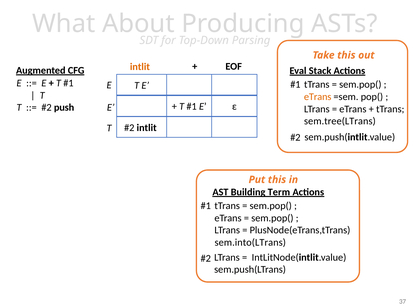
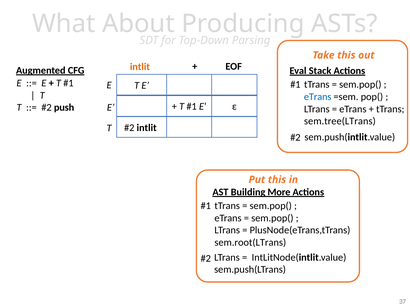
eTrans colour: orange -> blue (318, 97)
Term: Term -> More (279, 192)
sem.into(LTrans: sem.into(LTrans -> sem.root(LTrans (250, 243)
